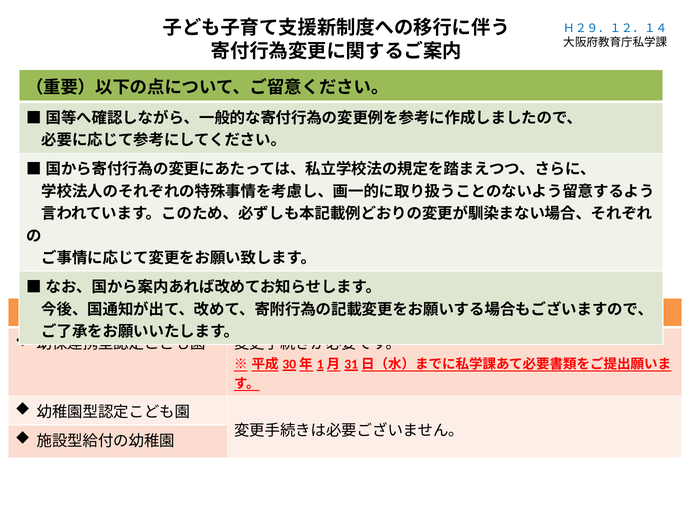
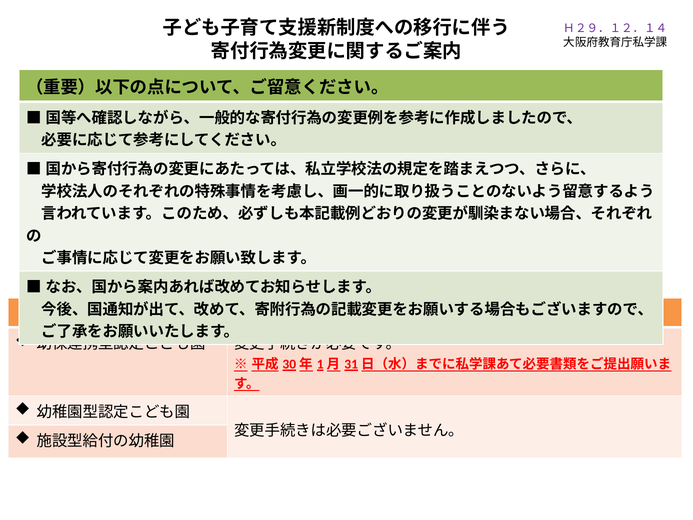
Ｈ２９．１２．１４ colour: blue -> purple (615, 29)
